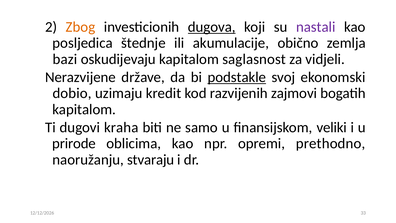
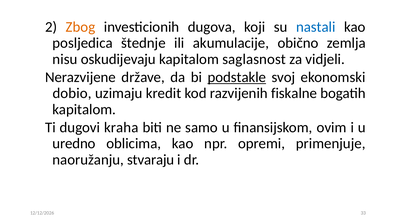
dugova underline: present -> none (212, 27)
nastali colour: purple -> blue (316, 27)
bazi: bazi -> nisu (65, 59)
zajmovi: zajmovi -> fiskalne (294, 93)
veliki: veliki -> ovim (332, 127)
prirode: prirode -> uredno (74, 143)
prethodno: prethodno -> primenjuje (331, 143)
